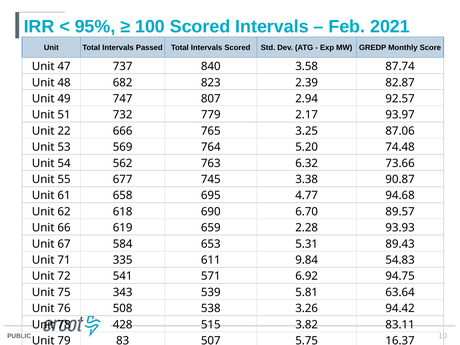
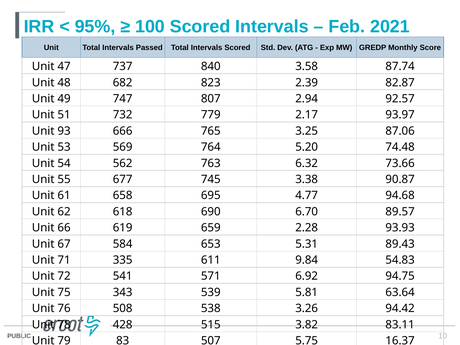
22: 22 -> 93 (64, 131)
